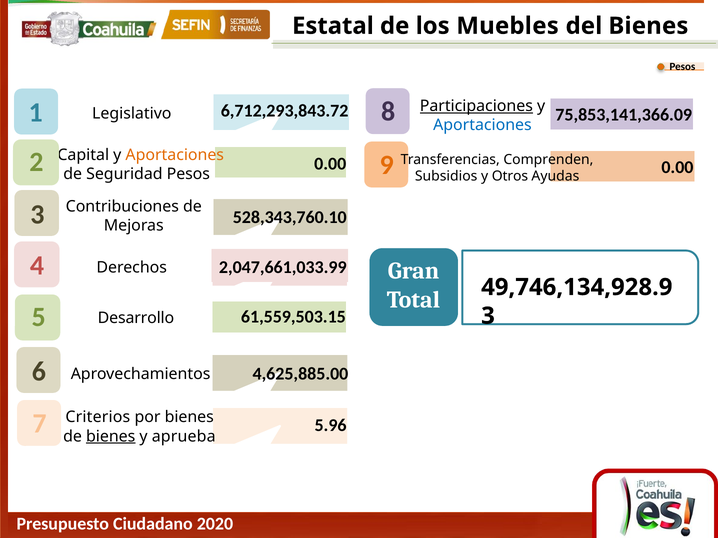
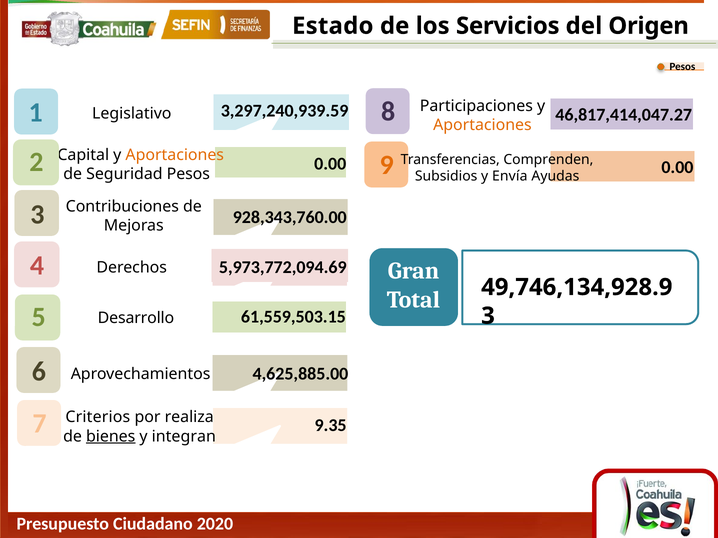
Estatal: Estatal -> Estado (333, 26)
Muebles: Muebles -> Servicios (508, 26)
del Bienes: Bienes -> Origen (649, 26)
Participaciones underline: present -> none (476, 106)
6,712,293,843.72: 6,712,293,843.72 -> 3,297,240,939.59 (285, 111)
75,853,141,366.09: 75,853,141,366.09 -> 46,817,414,047.27 (624, 115)
Aportaciones colour: blue -> orange (482, 125)
Otros: Otros -> Envía (510, 176)
528,343,760.10: 528,343,760.10 -> 928,343,760.00 (290, 218)
2,047,661,033.99: 2,047,661,033.99 -> 5,973,772,094.69 (283, 268)
por bienes: bienes -> realiza (189, 418)
5.96: 5.96 -> 9.35 (331, 425)
aprueba: aprueba -> integran (184, 437)
